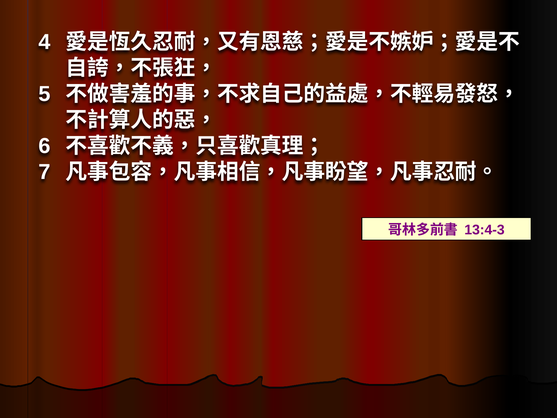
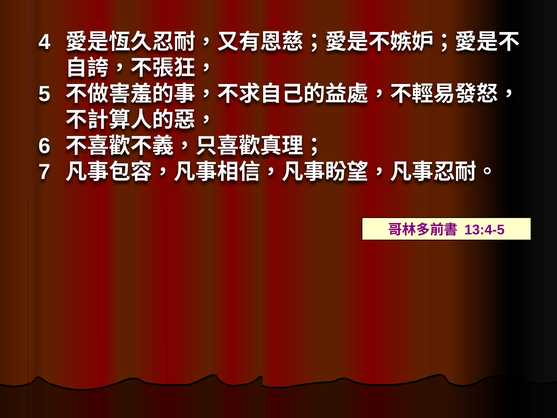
13:4-3: 13:4-3 -> 13:4-5 (485, 230)
